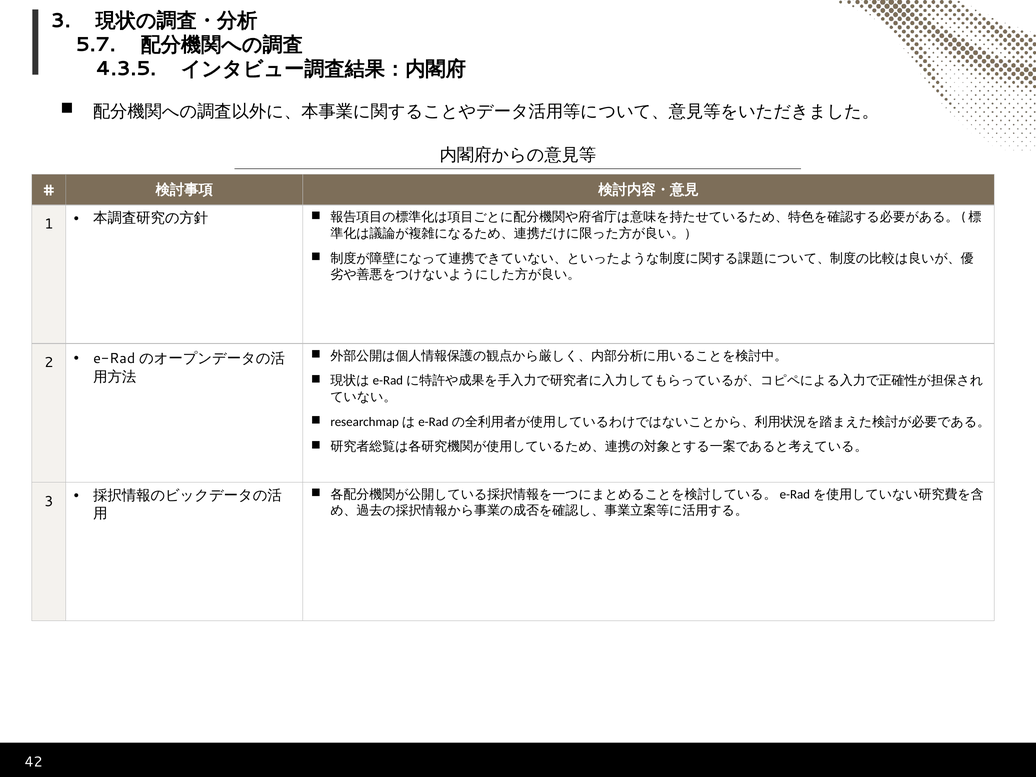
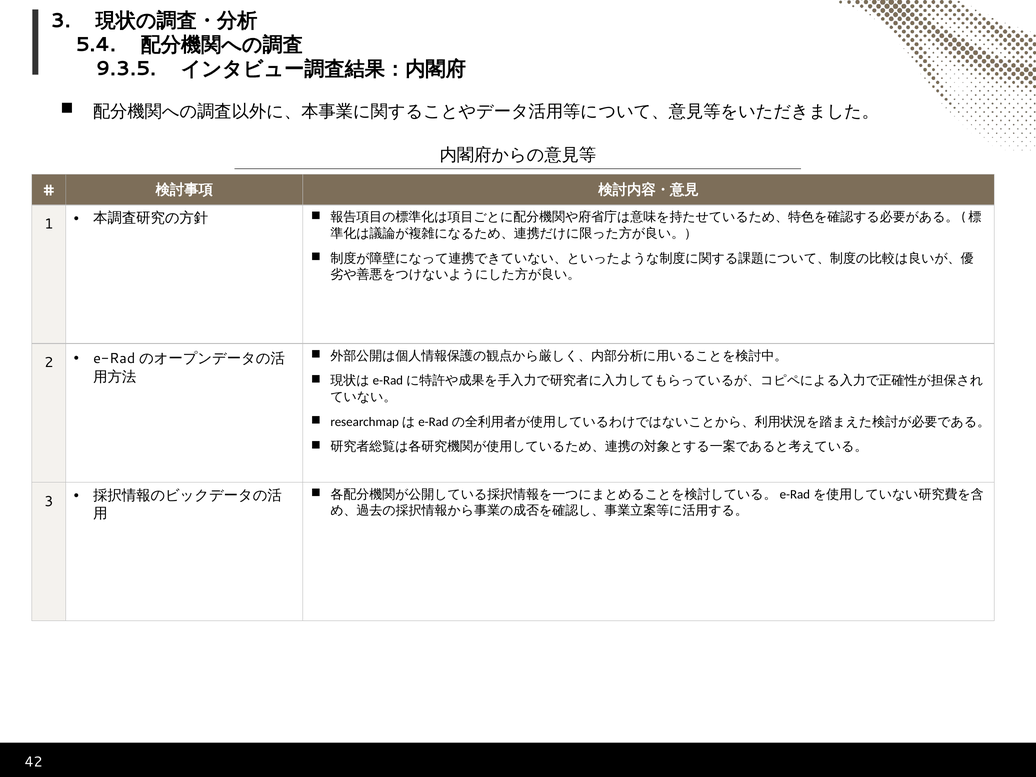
5.7: 5.7 -> 5.4 (96, 45)
4.3.5: 4.3.5 -> 9.3.5 (126, 69)
